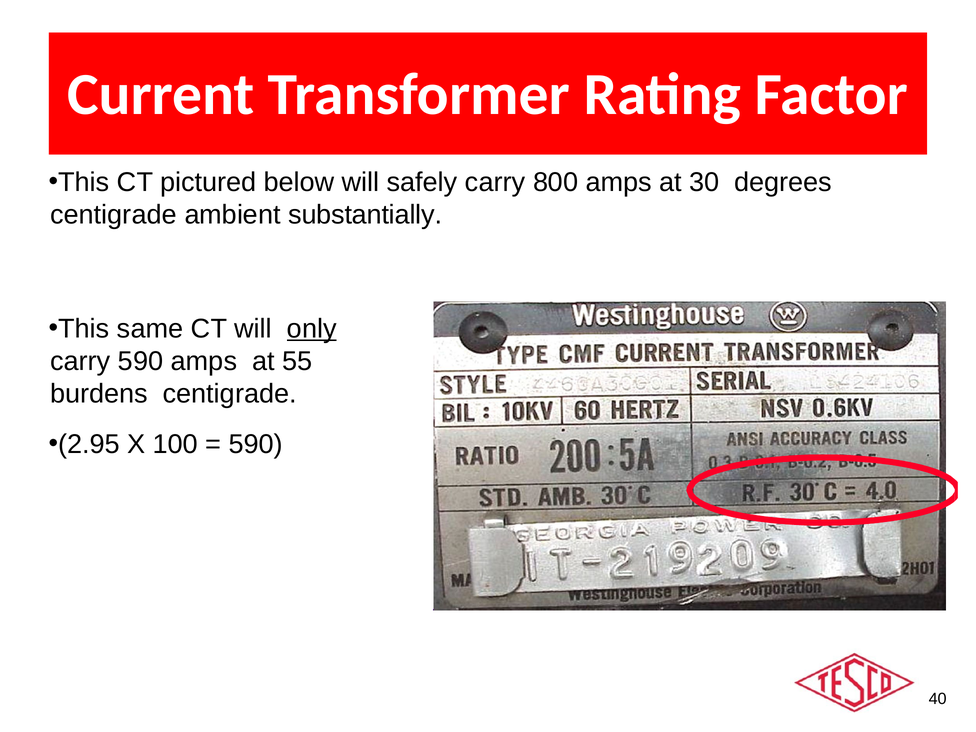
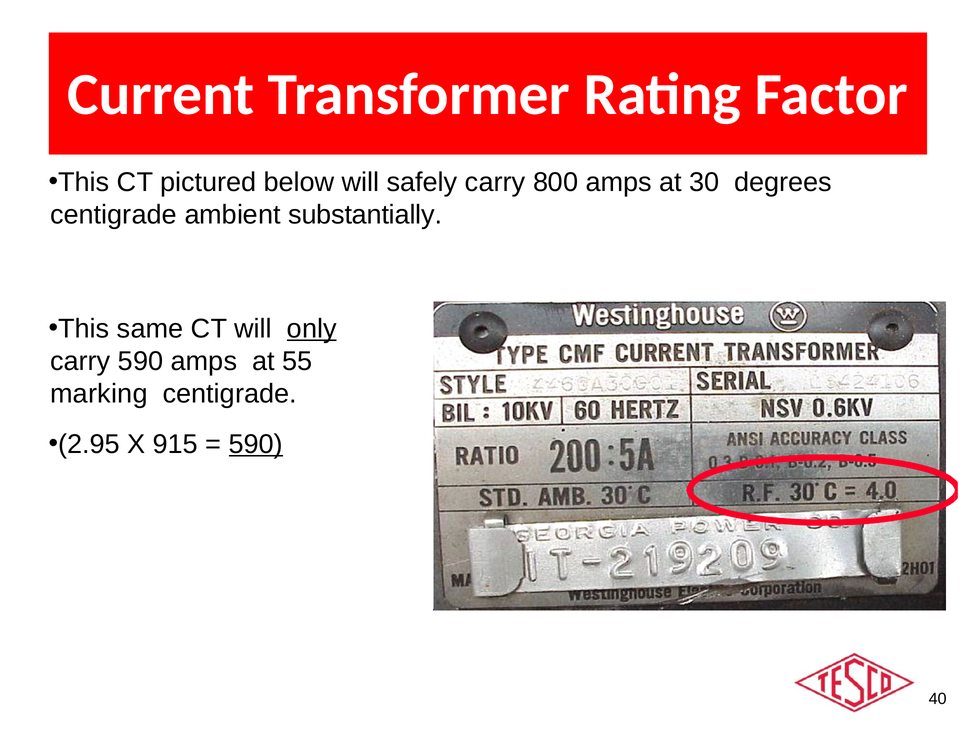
burdens: burdens -> marking (99, 394)
100: 100 -> 915 (175, 444)
590 underline: none -> present (256, 444)
